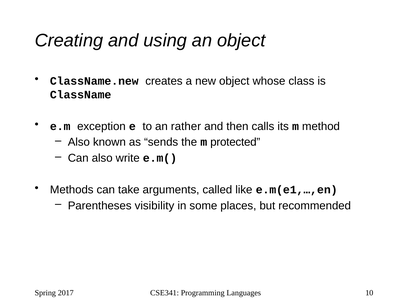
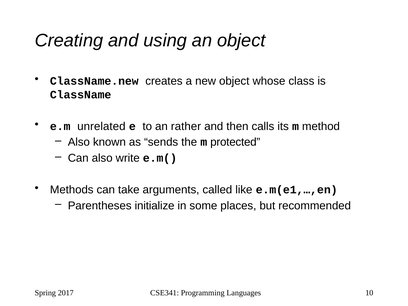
exception: exception -> unrelated (101, 126)
visibility: visibility -> initialize (155, 206)
